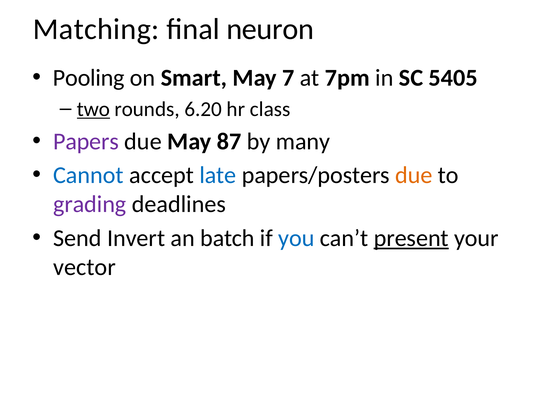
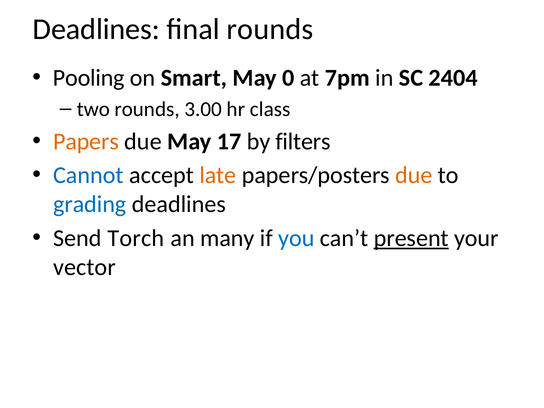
Matching: Matching -> Deadlines (96, 29)
final neuron: neuron -> rounds (270, 29)
7: 7 -> 0 (288, 78)
5405: 5405 -> 2404 (453, 78)
two underline: present -> none (93, 109)
6.20: 6.20 -> 3.00 (203, 109)
Papers colour: purple -> orange (86, 141)
87: 87 -> 17 (229, 141)
many: many -> filters (303, 141)
late colour: blue -> orange (218, 175)
grading colour: purple -> blue (90, 204)
Invert: Invert -> Torch (136, 238)
batch: batch -> many (227, 238)
